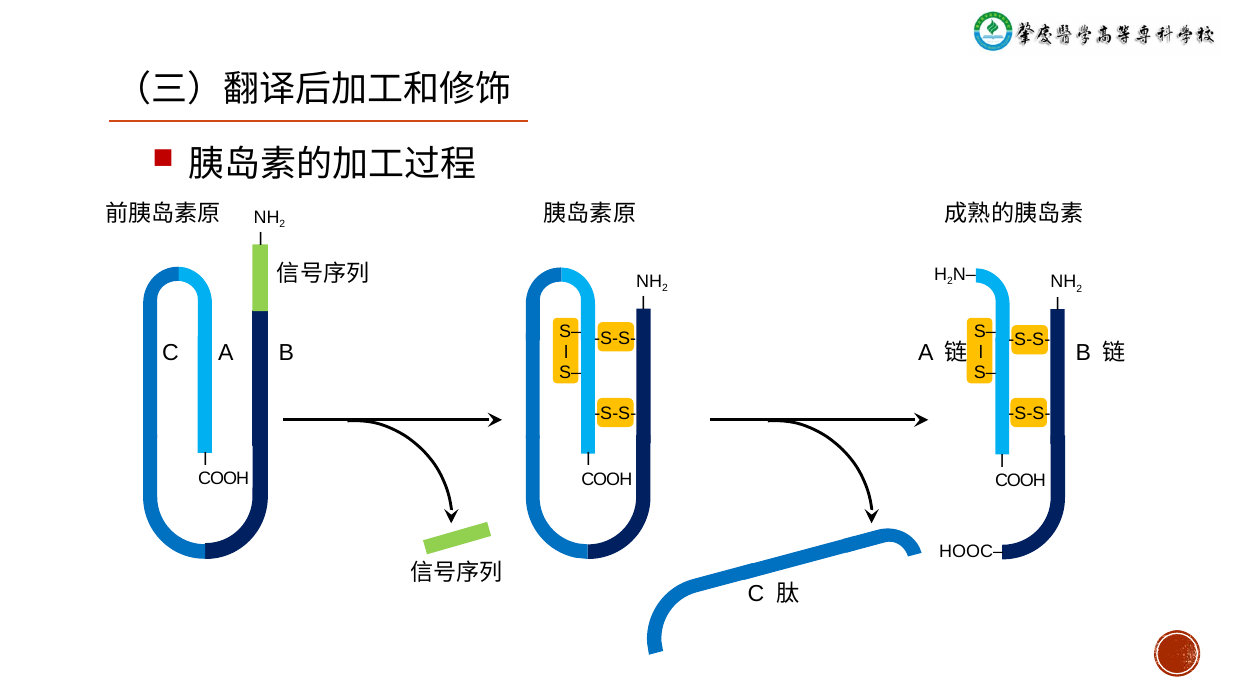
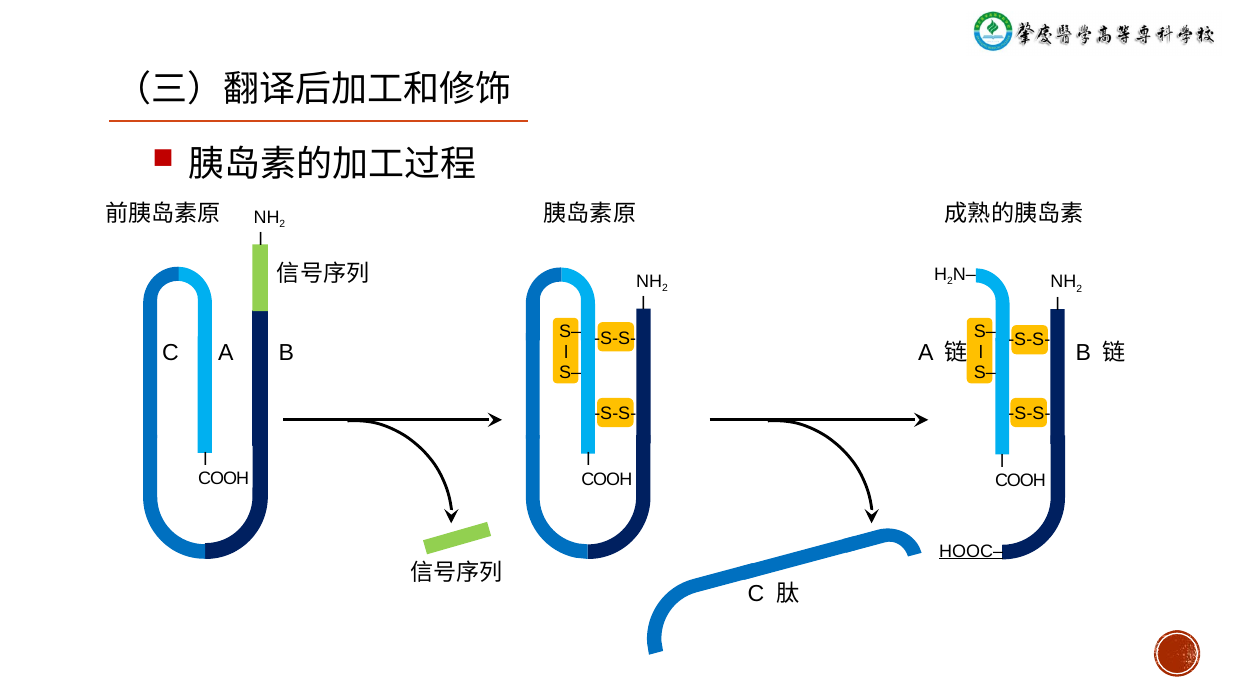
HOOC‒ underline: none -> present (971, 551)
